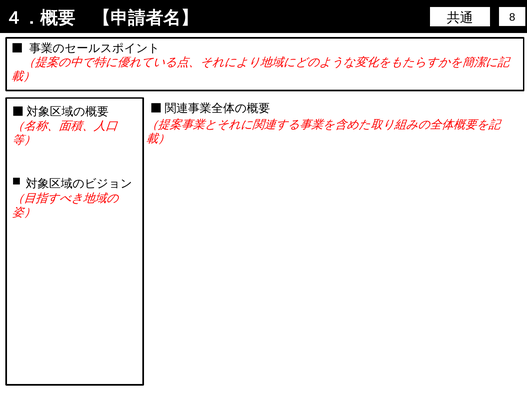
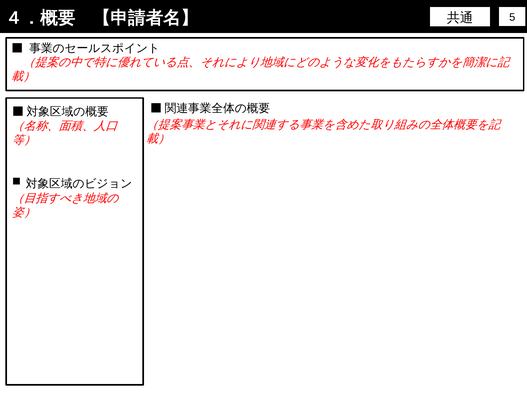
8: 8 -> 5 (512, 17)
